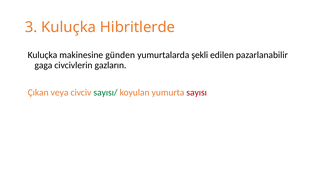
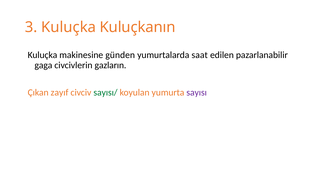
Hibritlerde: Hibritlerde -> Kuluçkanın (138, 27)
şekli: şekli -> saat (200, 55)
veya: veya -> zayıf (60, 92)
sayısı colour: red -> purple (197, 92)
